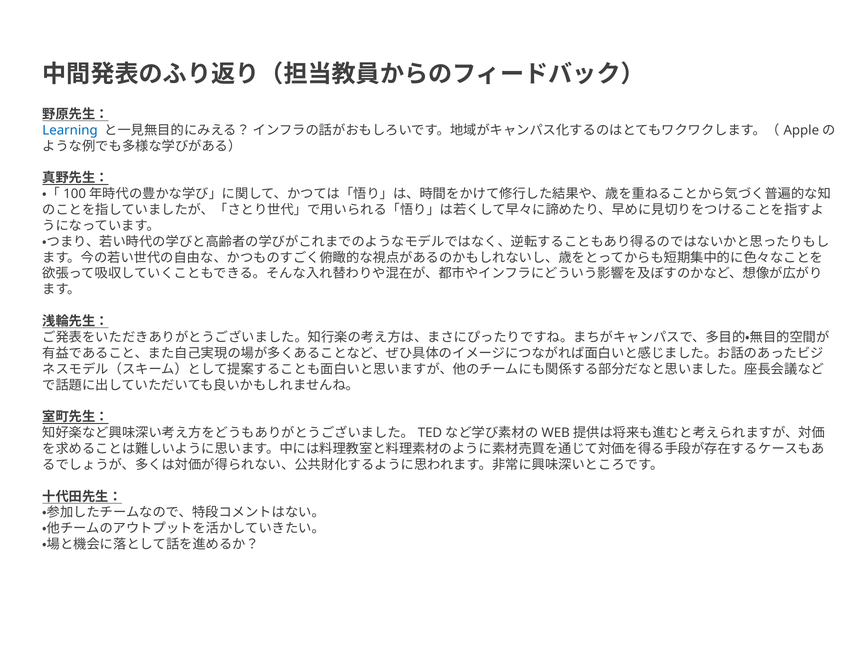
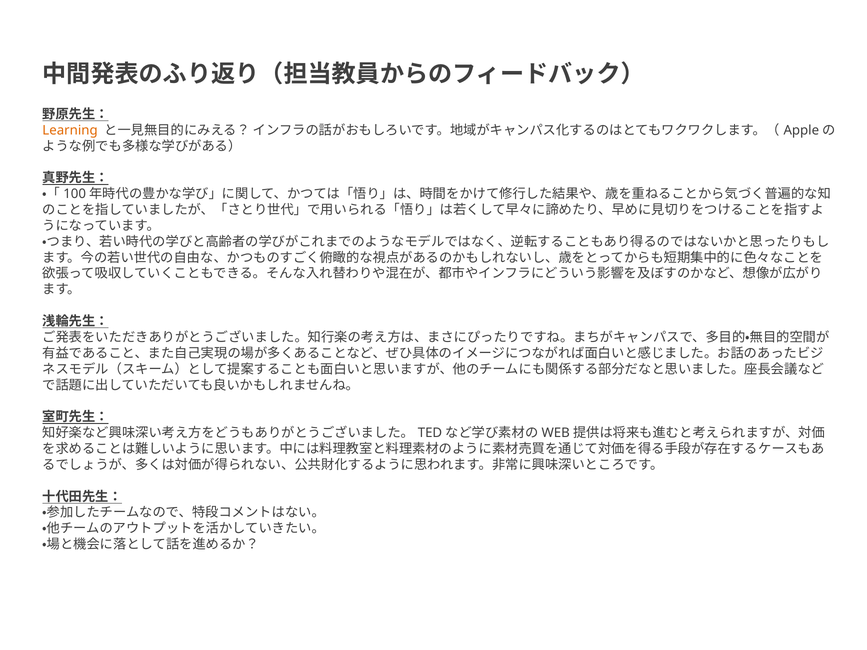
Learning colour: blue -> orange (70, 130)
